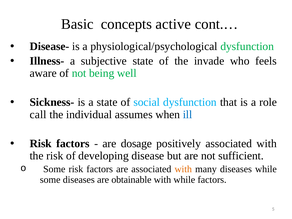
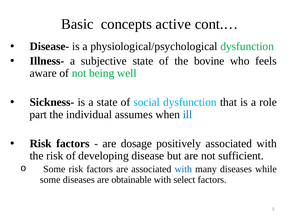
invade: invade -> bovine (209, 61)
call: call -> part (38, 114)
with colour: orange -> blue (183, 169)
with while: while -> select (184, 180)
